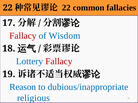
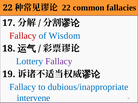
Fallacy colour: red -> purple (59, 62)
Reason: Reason -> Fallacy (23, 87)
religious: religious -> intervene (34, 98)
